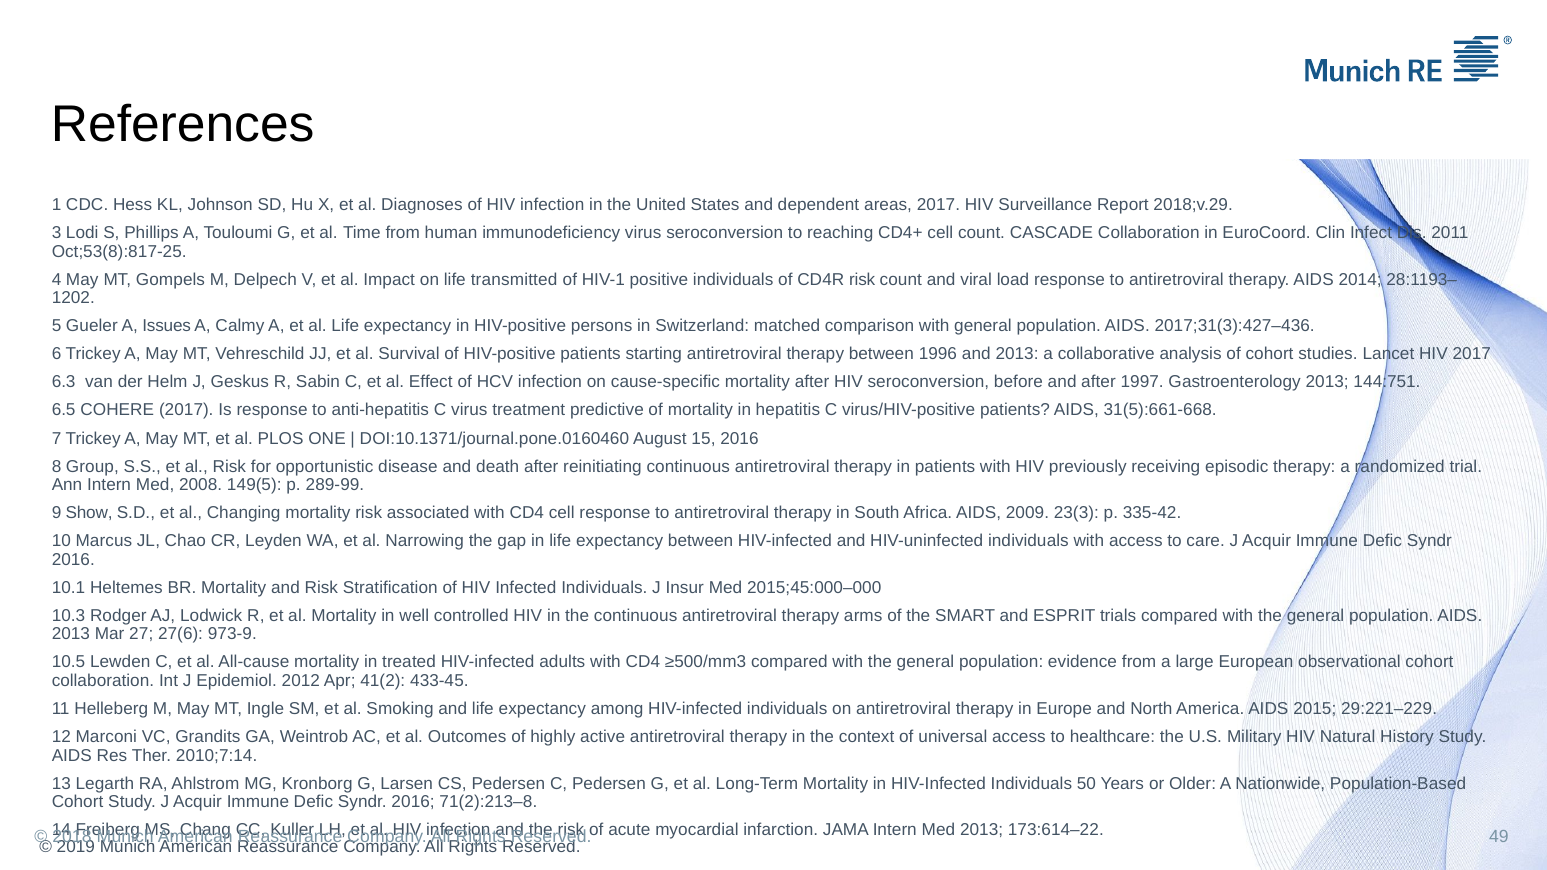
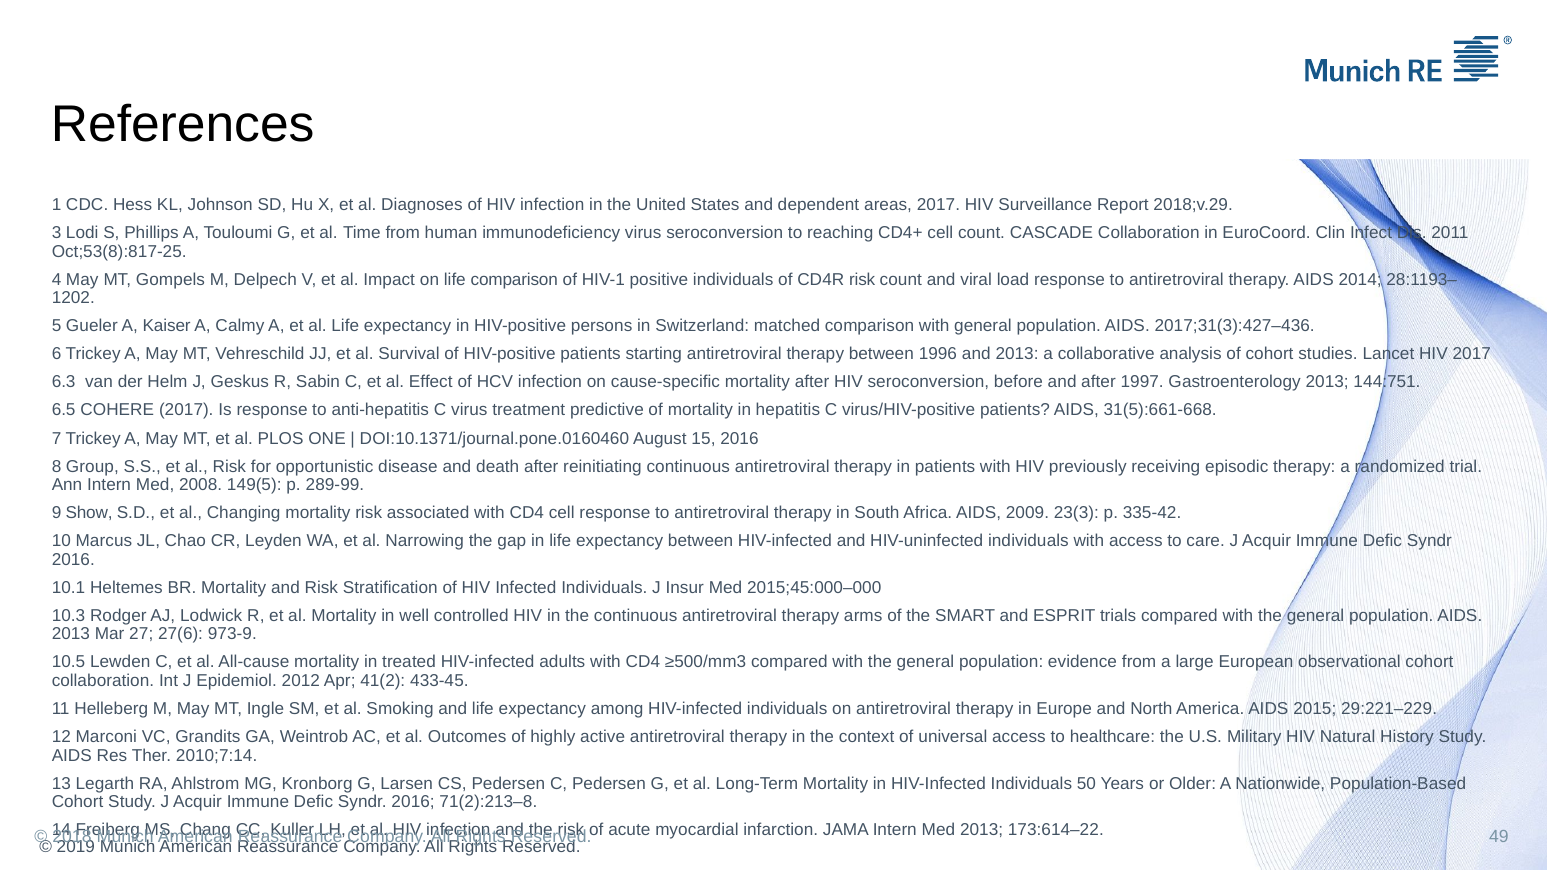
life transmitted: transmitted -> comparison (514, 280)
Issues: Issues -> Kaiser (167, 326)
